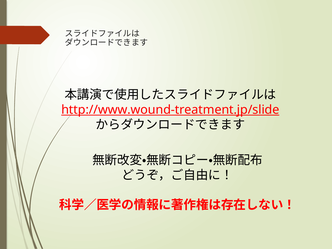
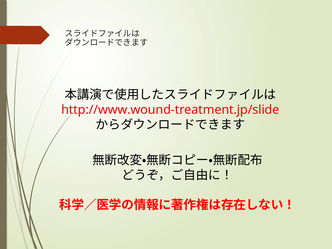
http://www.wound-treatment.jp/slide underline: present -> none (170, 110)
